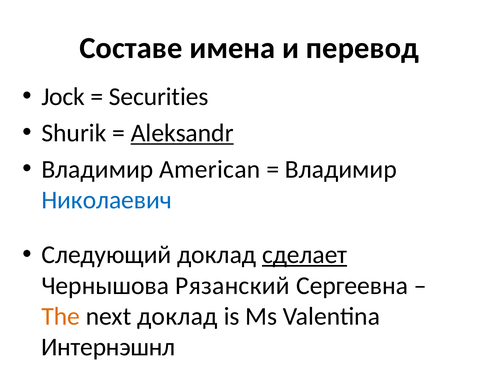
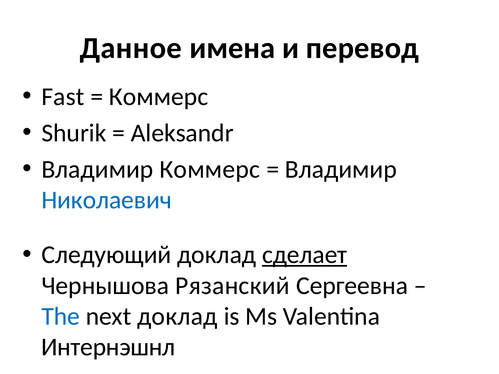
Составе: Составе -> Данное (131, 48)
Jock: Jock -> Fast (63, 97)
Securities: Securities -> Коммерс (159, 97)
Aleksandr underline: present -> none (182, 133)
Владимир American: American -> Коммерс (210, 169)
The colour: orange -> blue (61, 317)
